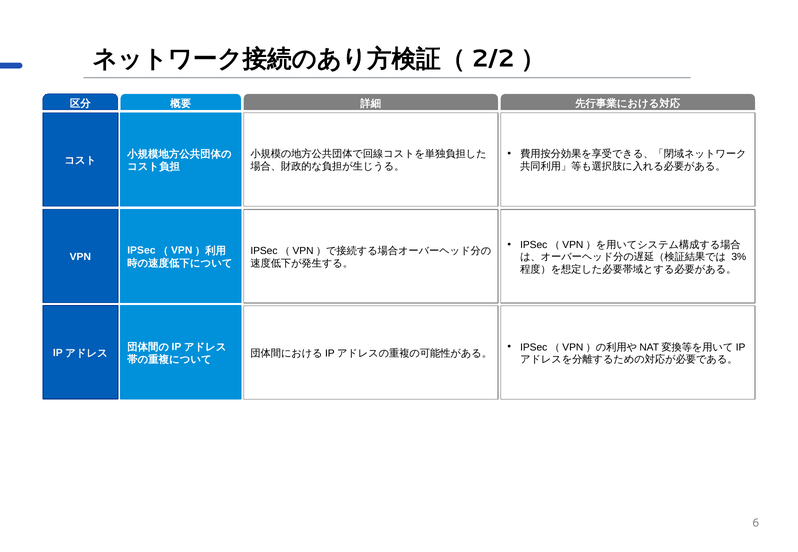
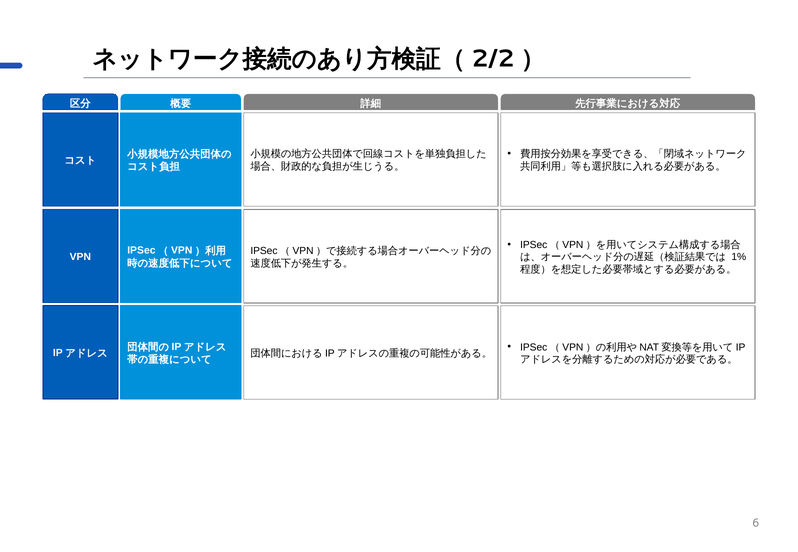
3%: 3% -> 1% (739, 257)
